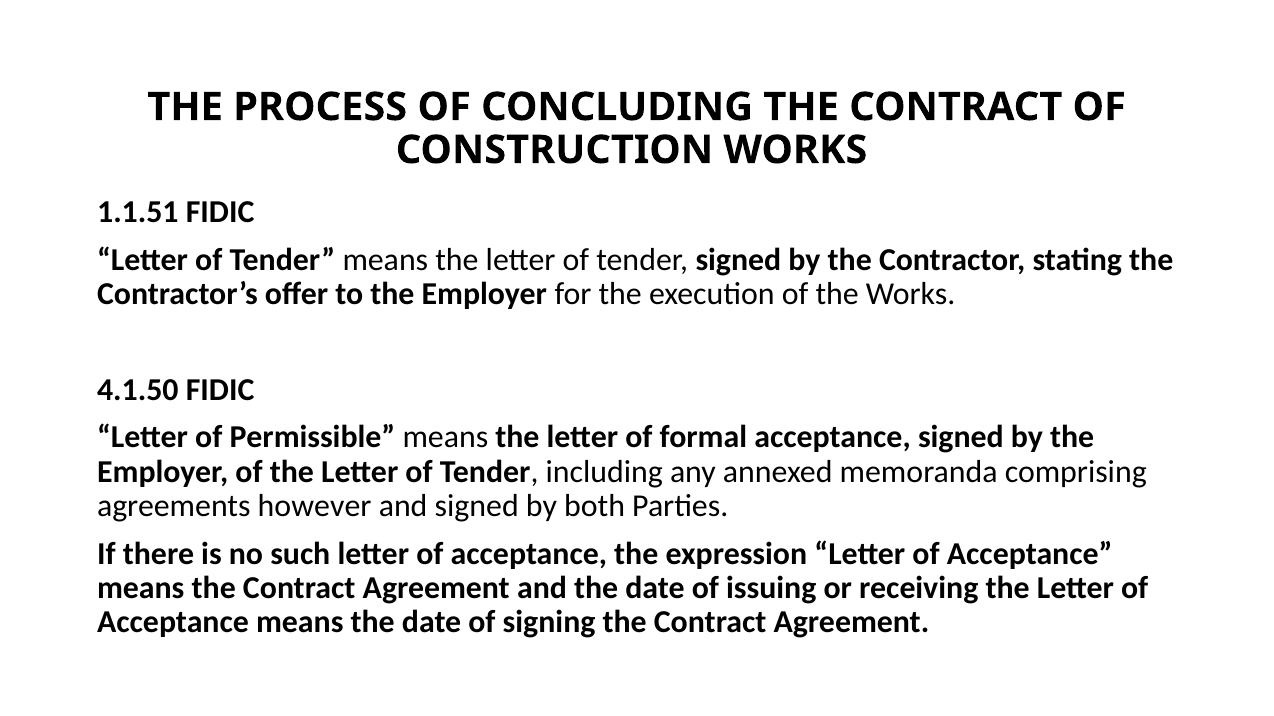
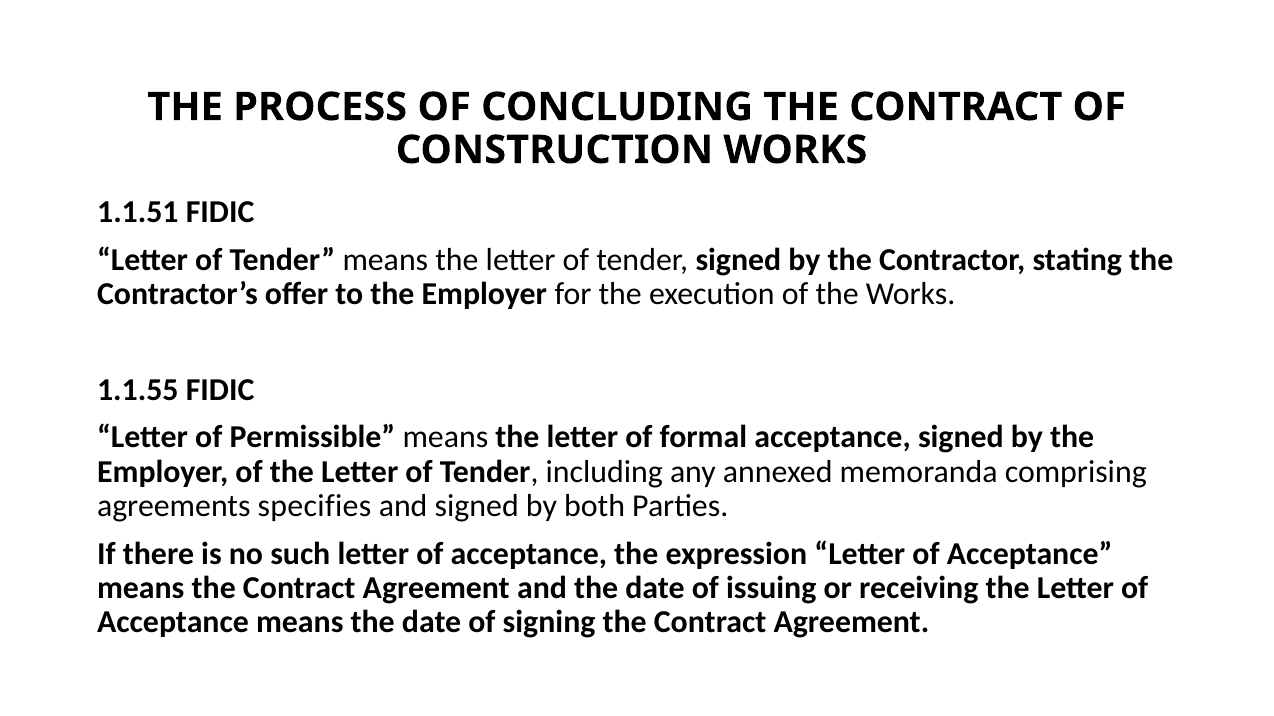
4.1.50: 4.1.50 -> 1.1.55 (138, 390)
however: however -> specifies (314, 506)
